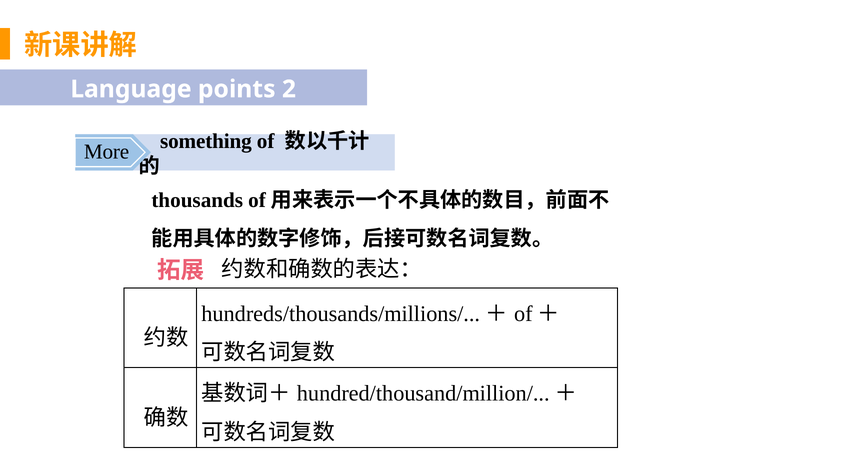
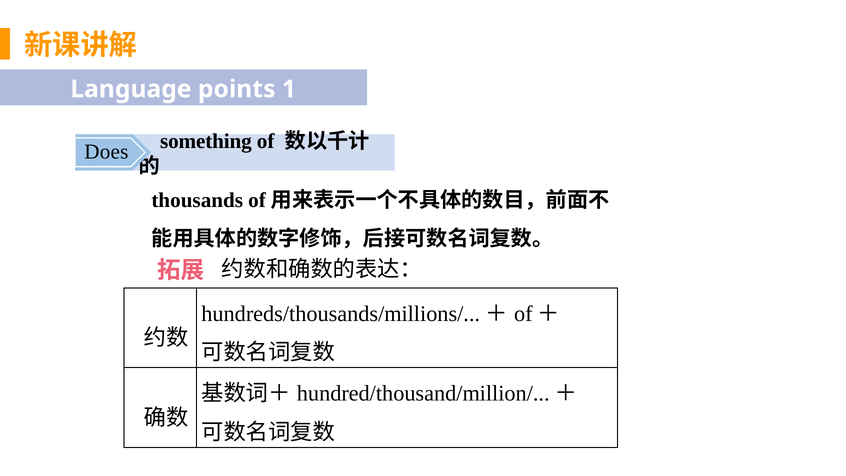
2: 2 -> 1 (289, 89)
More: More -> Does (106, 152)
